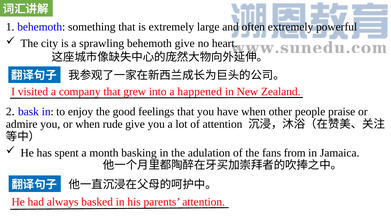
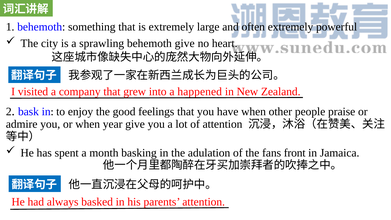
rude: rude -> year (113, 124)
from: from -> front (295, 153)
